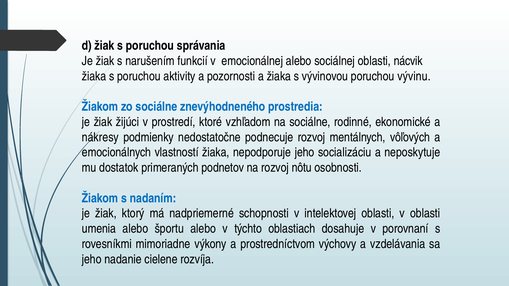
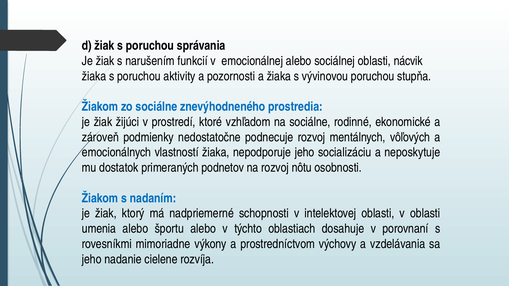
vývinu: vývinu -> stupňa (414, 76)
nákresy: nákresy -> zároveň (100, 137)
